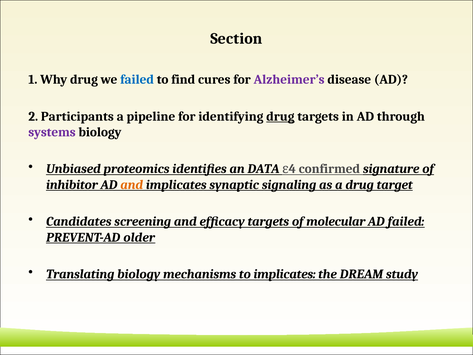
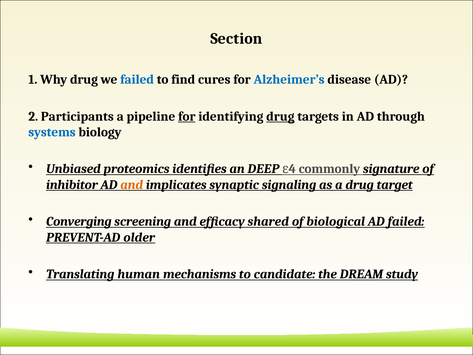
Alzheimer’s colour: purple -> blue (289, 79)
for underline: none -> present (187, 116)
systems colour: purple -> blue (52, 132)
DATA: DATA -> DEEP (263, 169)
confirmed: confirmed -> commonly (329, 169)
Candidates: Candidates -> Converging (79, 221)
efficacy targets: targets -> shared (268, 221)
molecular: molecular -> biological (336, 221)
Translating biology: biology -> human (139, 274)
to implicates: implicates -> candidate (285, 274)
